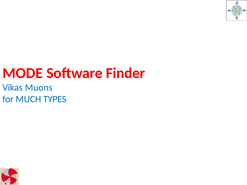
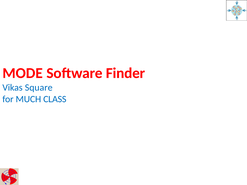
Muons: Muons -> Square (39, 88)
TYPES: TYPES -> CLASS (55, 99)
